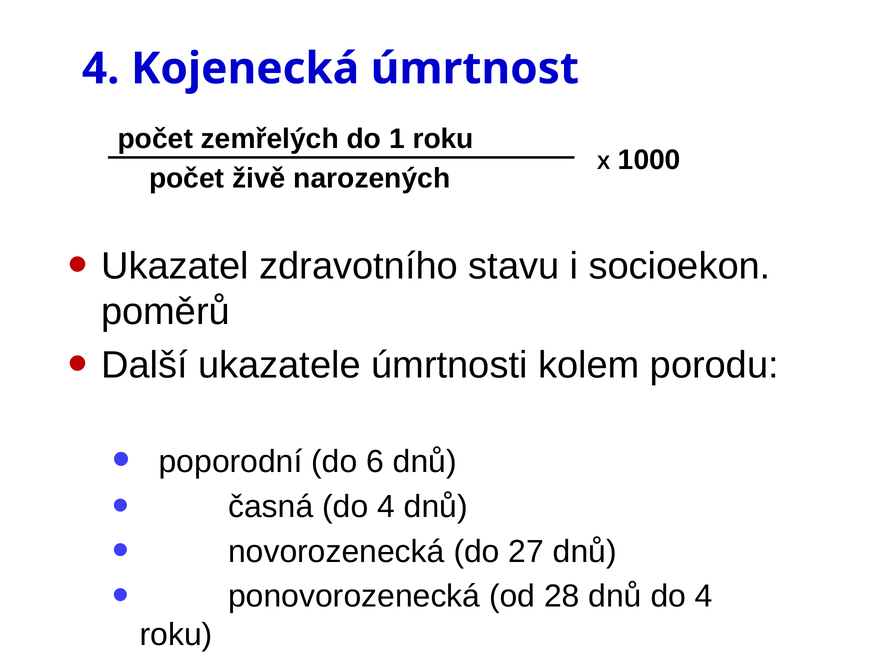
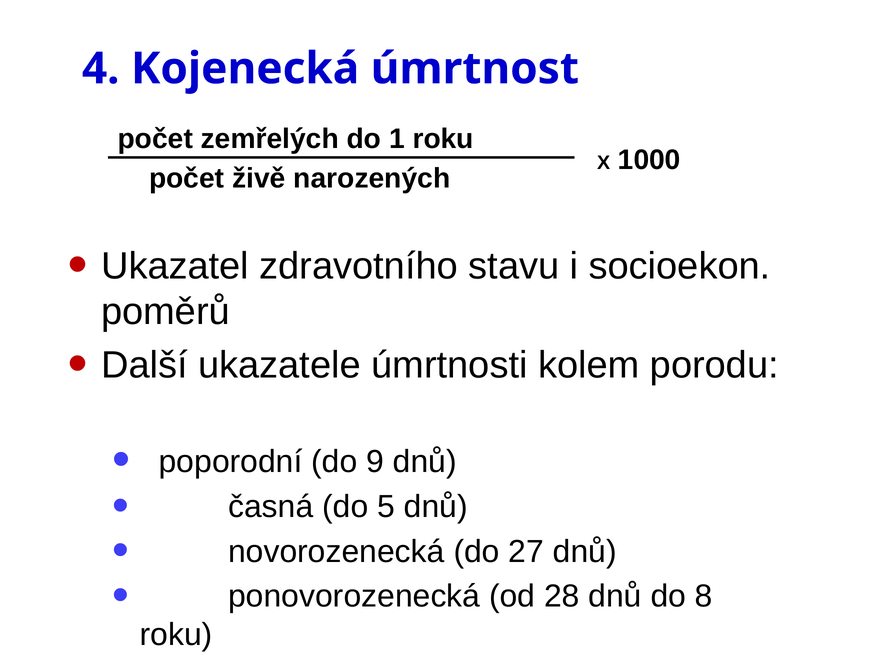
6: 6 -> 9 (375, 462)
časná do 4: 4 -> 5 (386, 507)
dnů do 4: 4 -> 8 (704, 596)
